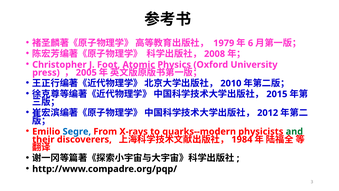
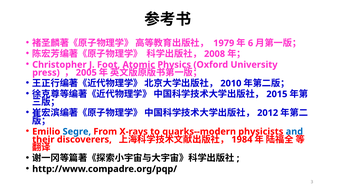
and colour: green -> blue (294, 131)
